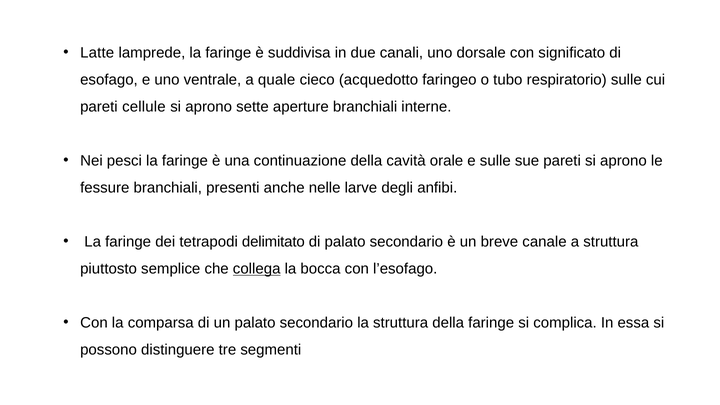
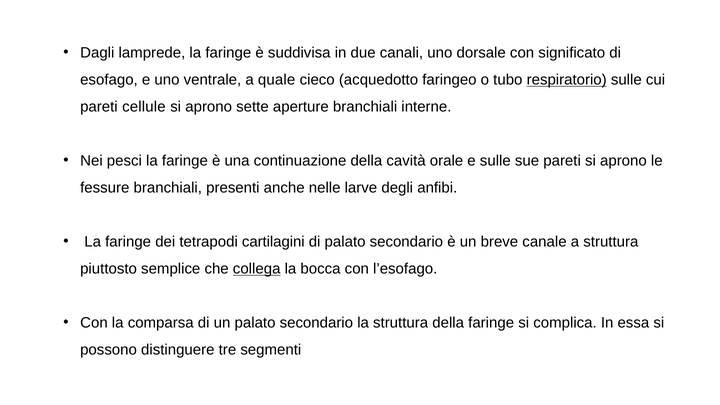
Latte: Latte -> Dagli (97, 53)
respiratorio underline: none -> present (567, 80)
delimitato: delimitato -> cartilagini (273, 242)
